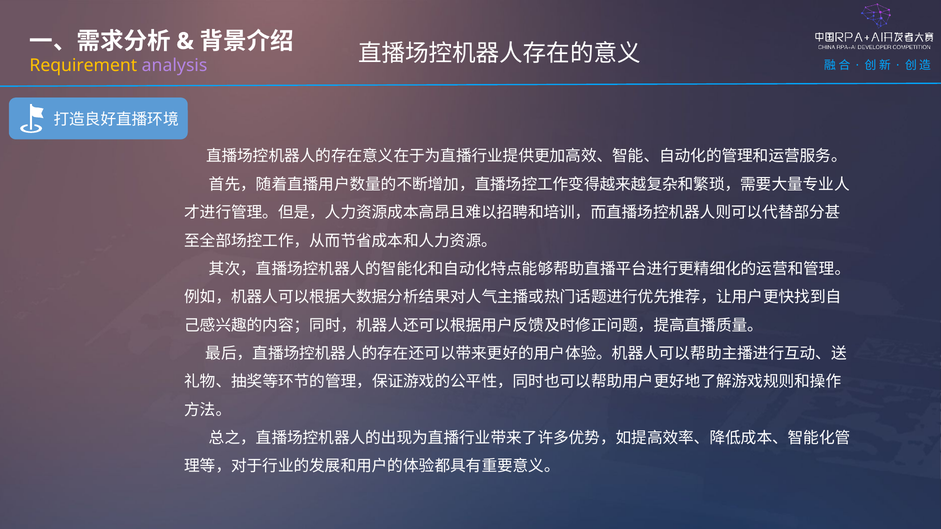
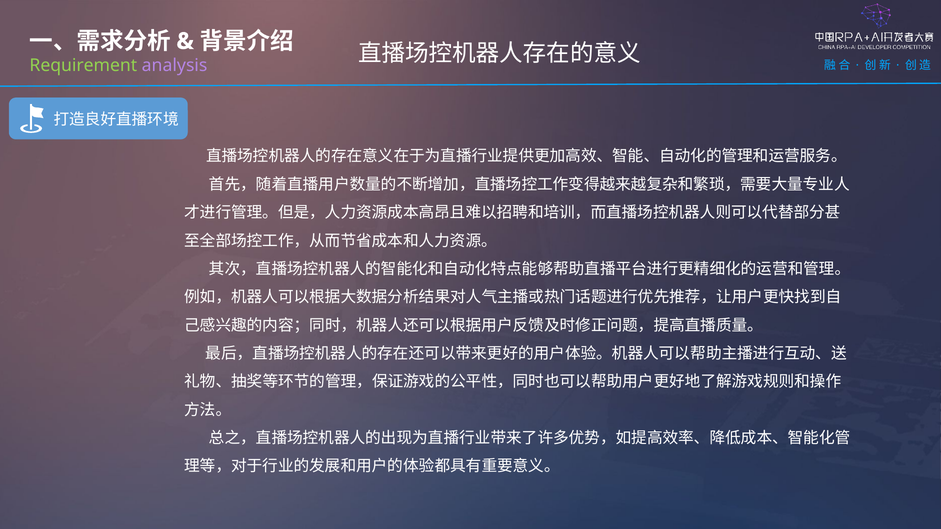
Requirement colour: yellow -> light green (83, 66)
